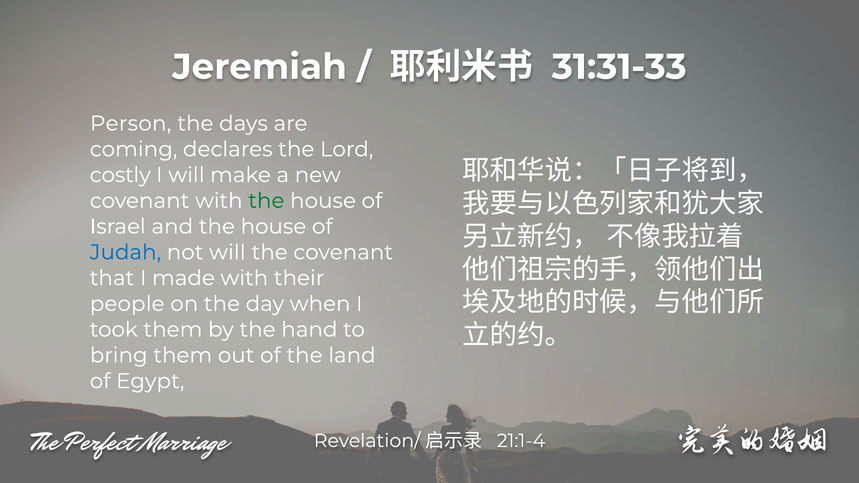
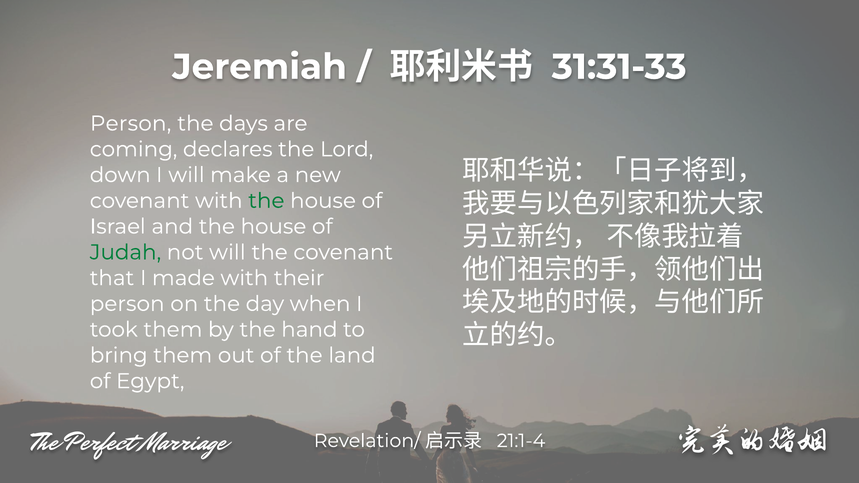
costly: costly -> down (120, 175)
Judah colour: blue -> green (125, 252)
people: people -> person (127, 304)
